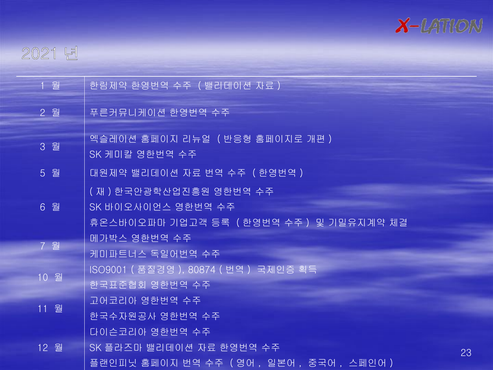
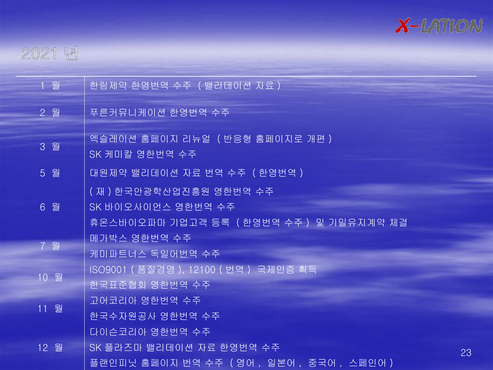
80874: 80874 -> 12100 (202, 270)
